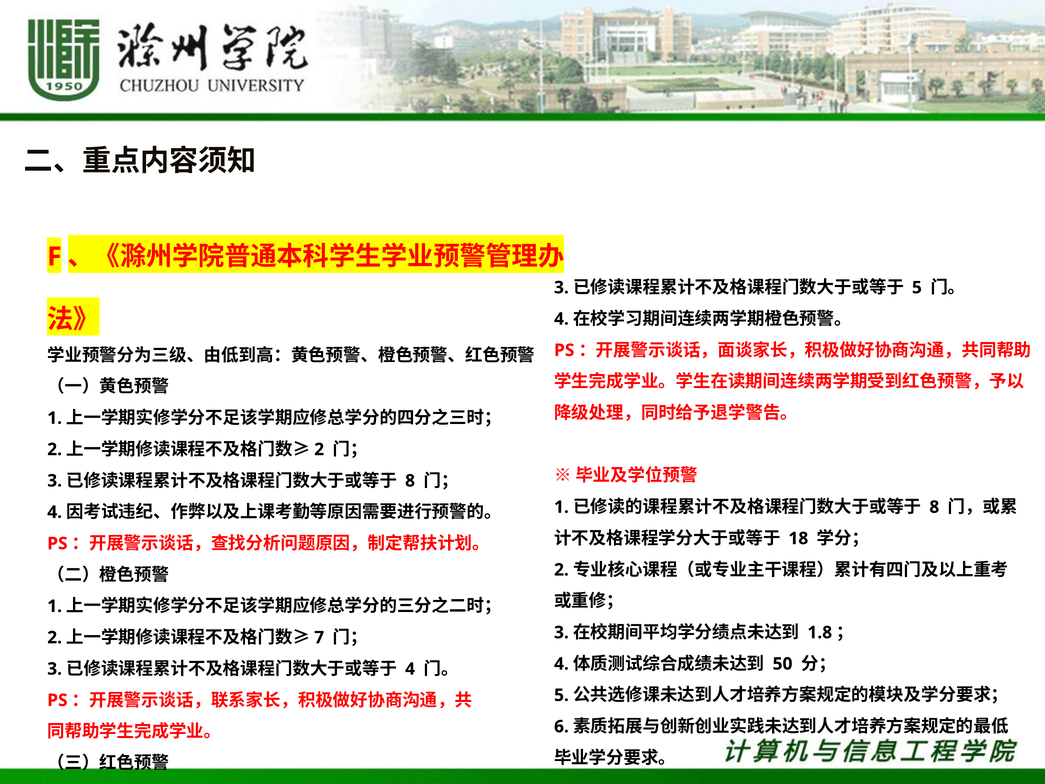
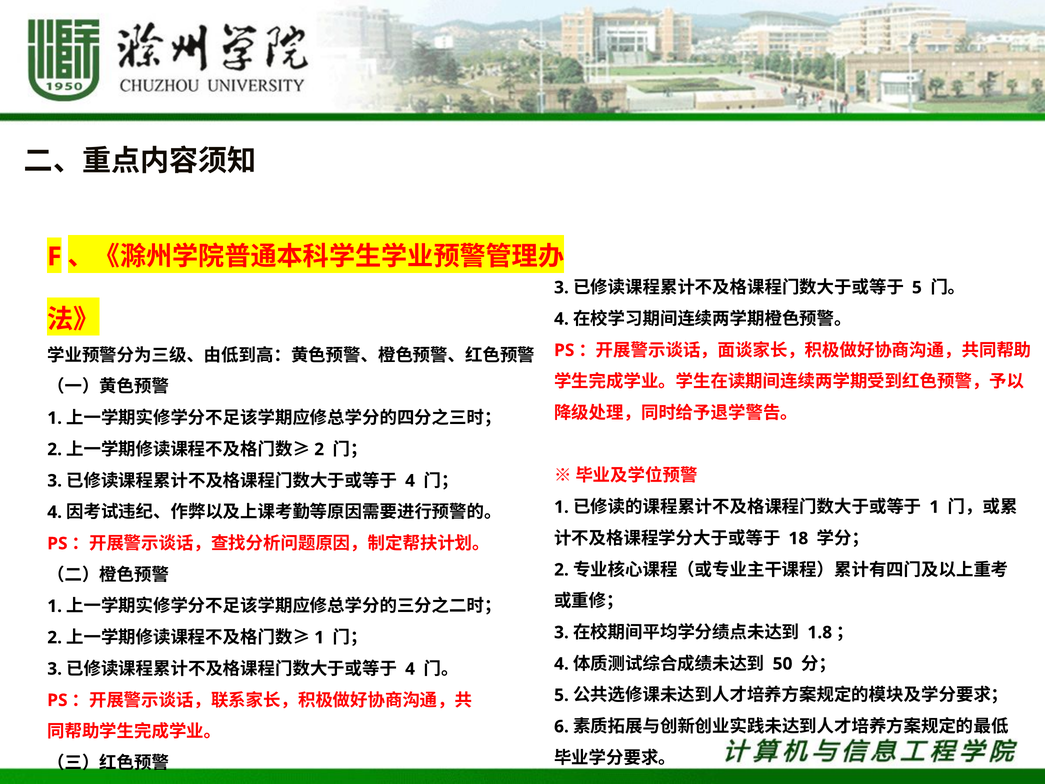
8: 8 -> 4 (410, 481)
8: 8 -> 1 (934, 507)
7: 7 -> 1 (319, 637)
